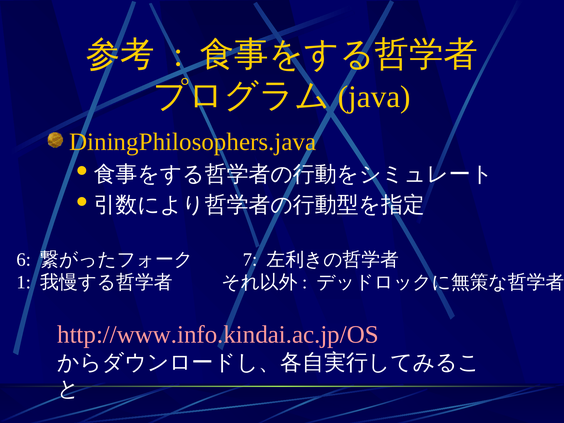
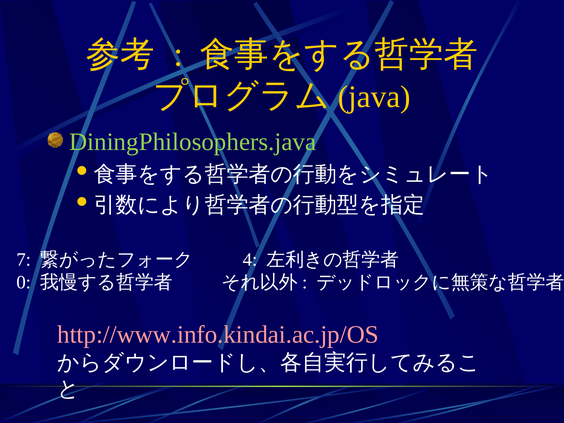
DiningPhilosophers.java colour: yellow -> light green (193, 142)
6: 6 -> 7 (24, 260)
7: 7 -> 4 (250, 260)
1: 1 -> 0 (24, 282)
